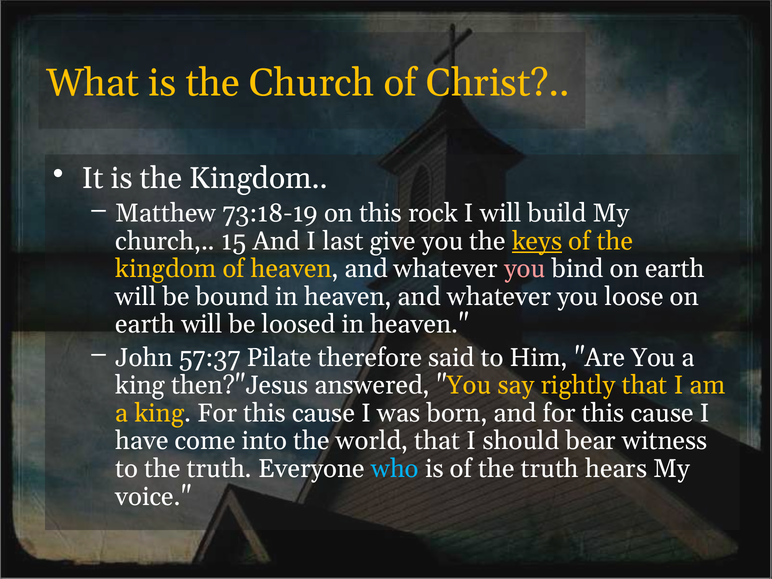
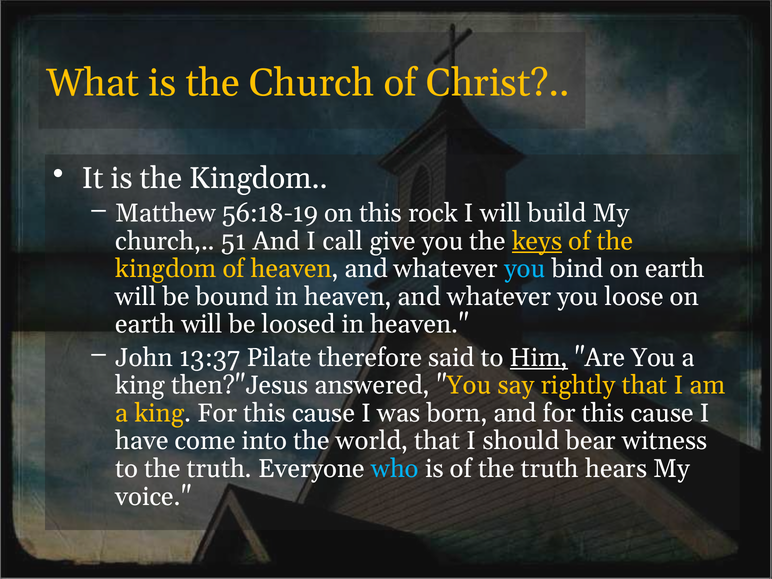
73:18-19: 73:18-19 -> 56:18-19 (270, 213)
15: 15 -> 51 (234, 241)
last: last -> call (343, 241)
you colour: pink -> light blue (525, 269)
57:37: 57:37 -> 13:37 (210, 358)
Him underline: none -> present (539, 358)
